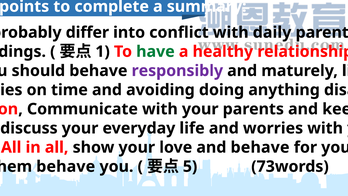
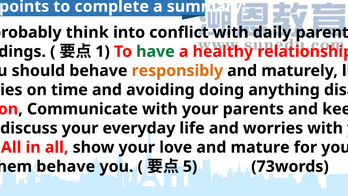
differ: differ -> think (87, 32)
responsibly colour: purple -> orange (177, 71)
and behave: behave -> mature (260, 147)
